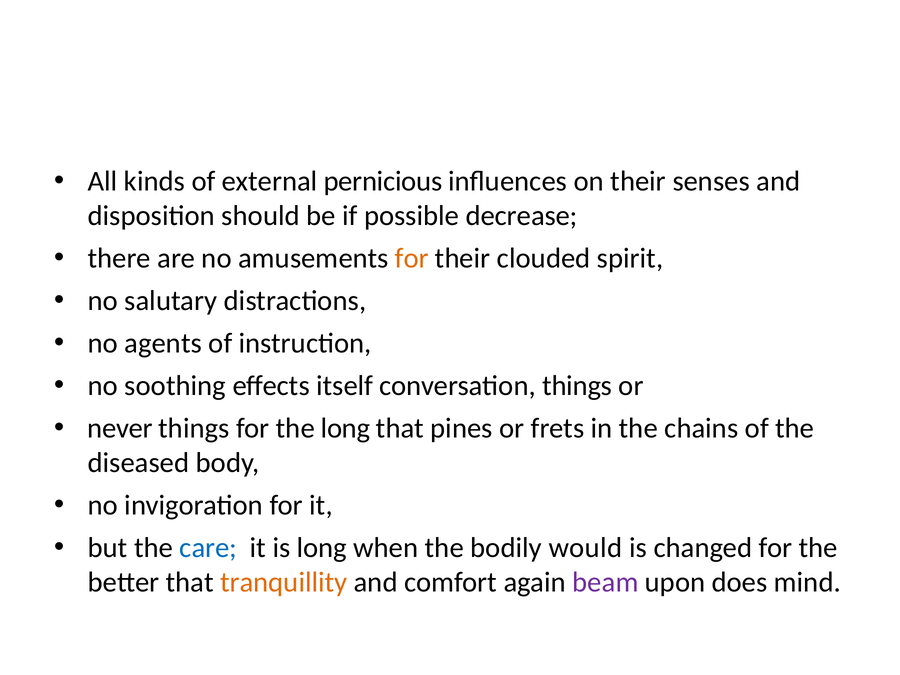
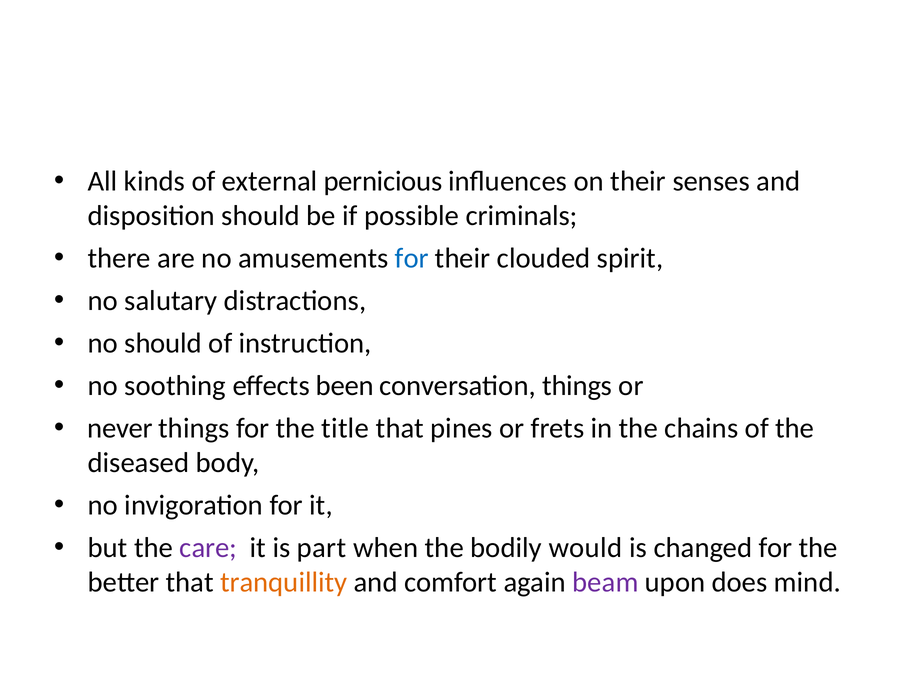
decrease: decrease -> criminals (522, 216)
for colour: orange -> blue (412, 258)
no agents: agents -> should (163, 343)
itself: itself -> been (345, 386)
the long: long -> title (345, 428)
care colour: blue -> purple (208, 548)
is long: long -> part (322, 548)
